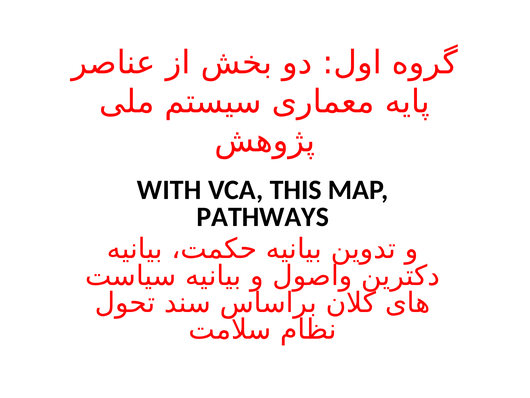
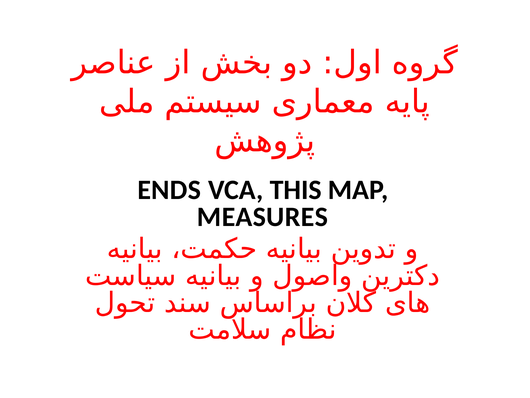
WITH: WITH -> ENDS (169, 190)
PATHWAYS: PATHWAYS -> MEASURES (262, 217)
